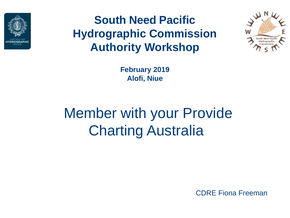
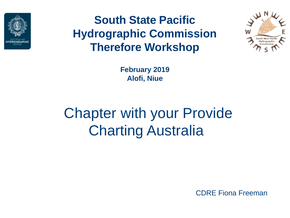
Need: Need -> State (143, 20)
Authority: Authority -> Therefore (116, 47)
Member: Member -> Chapter (90, 113)
